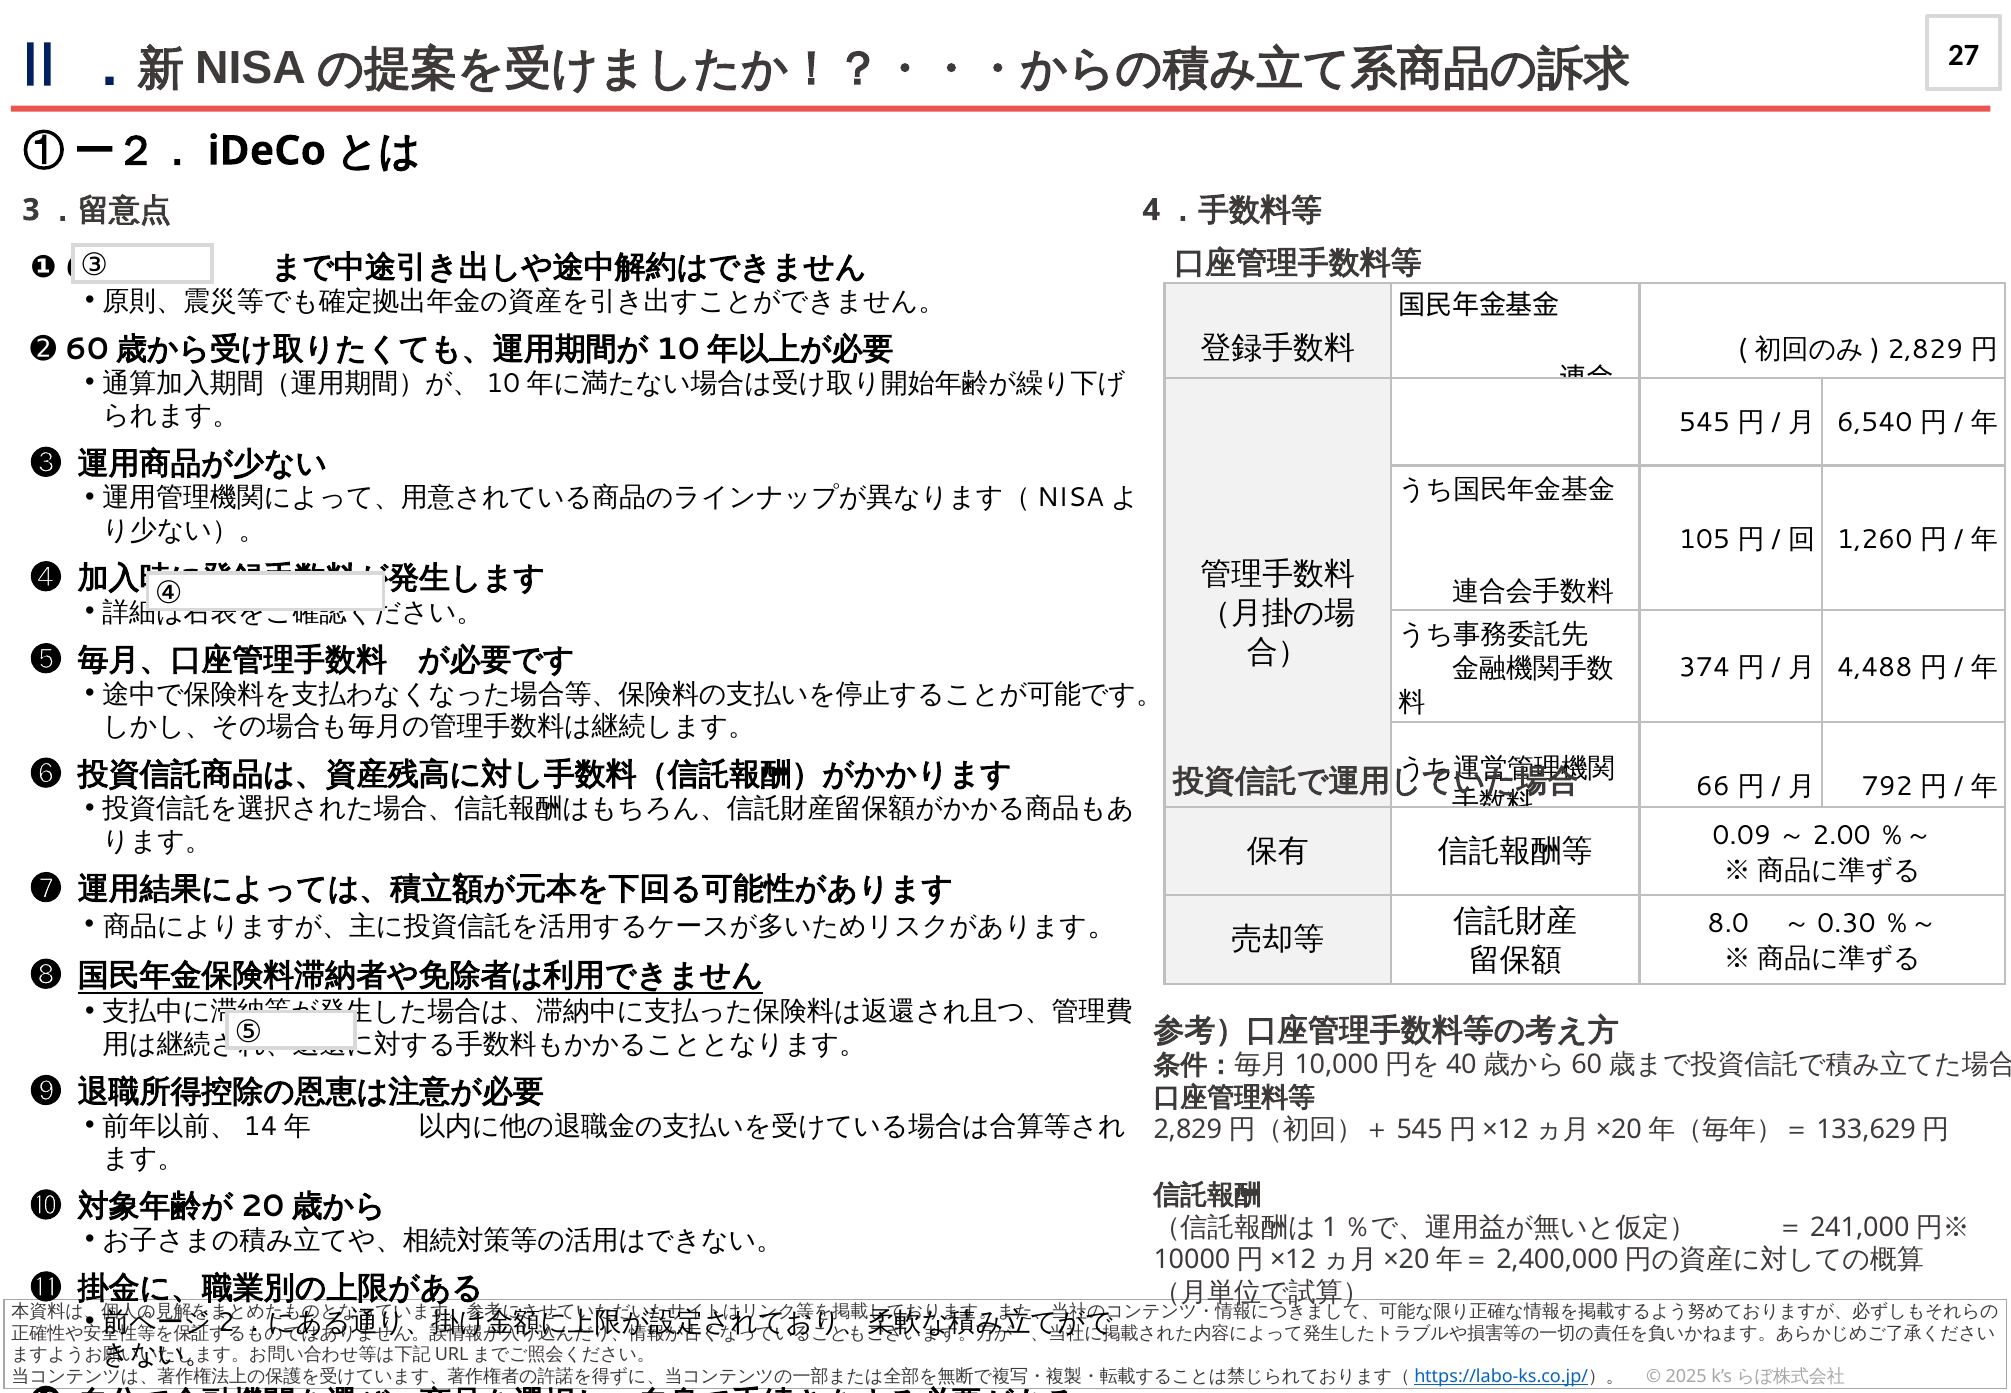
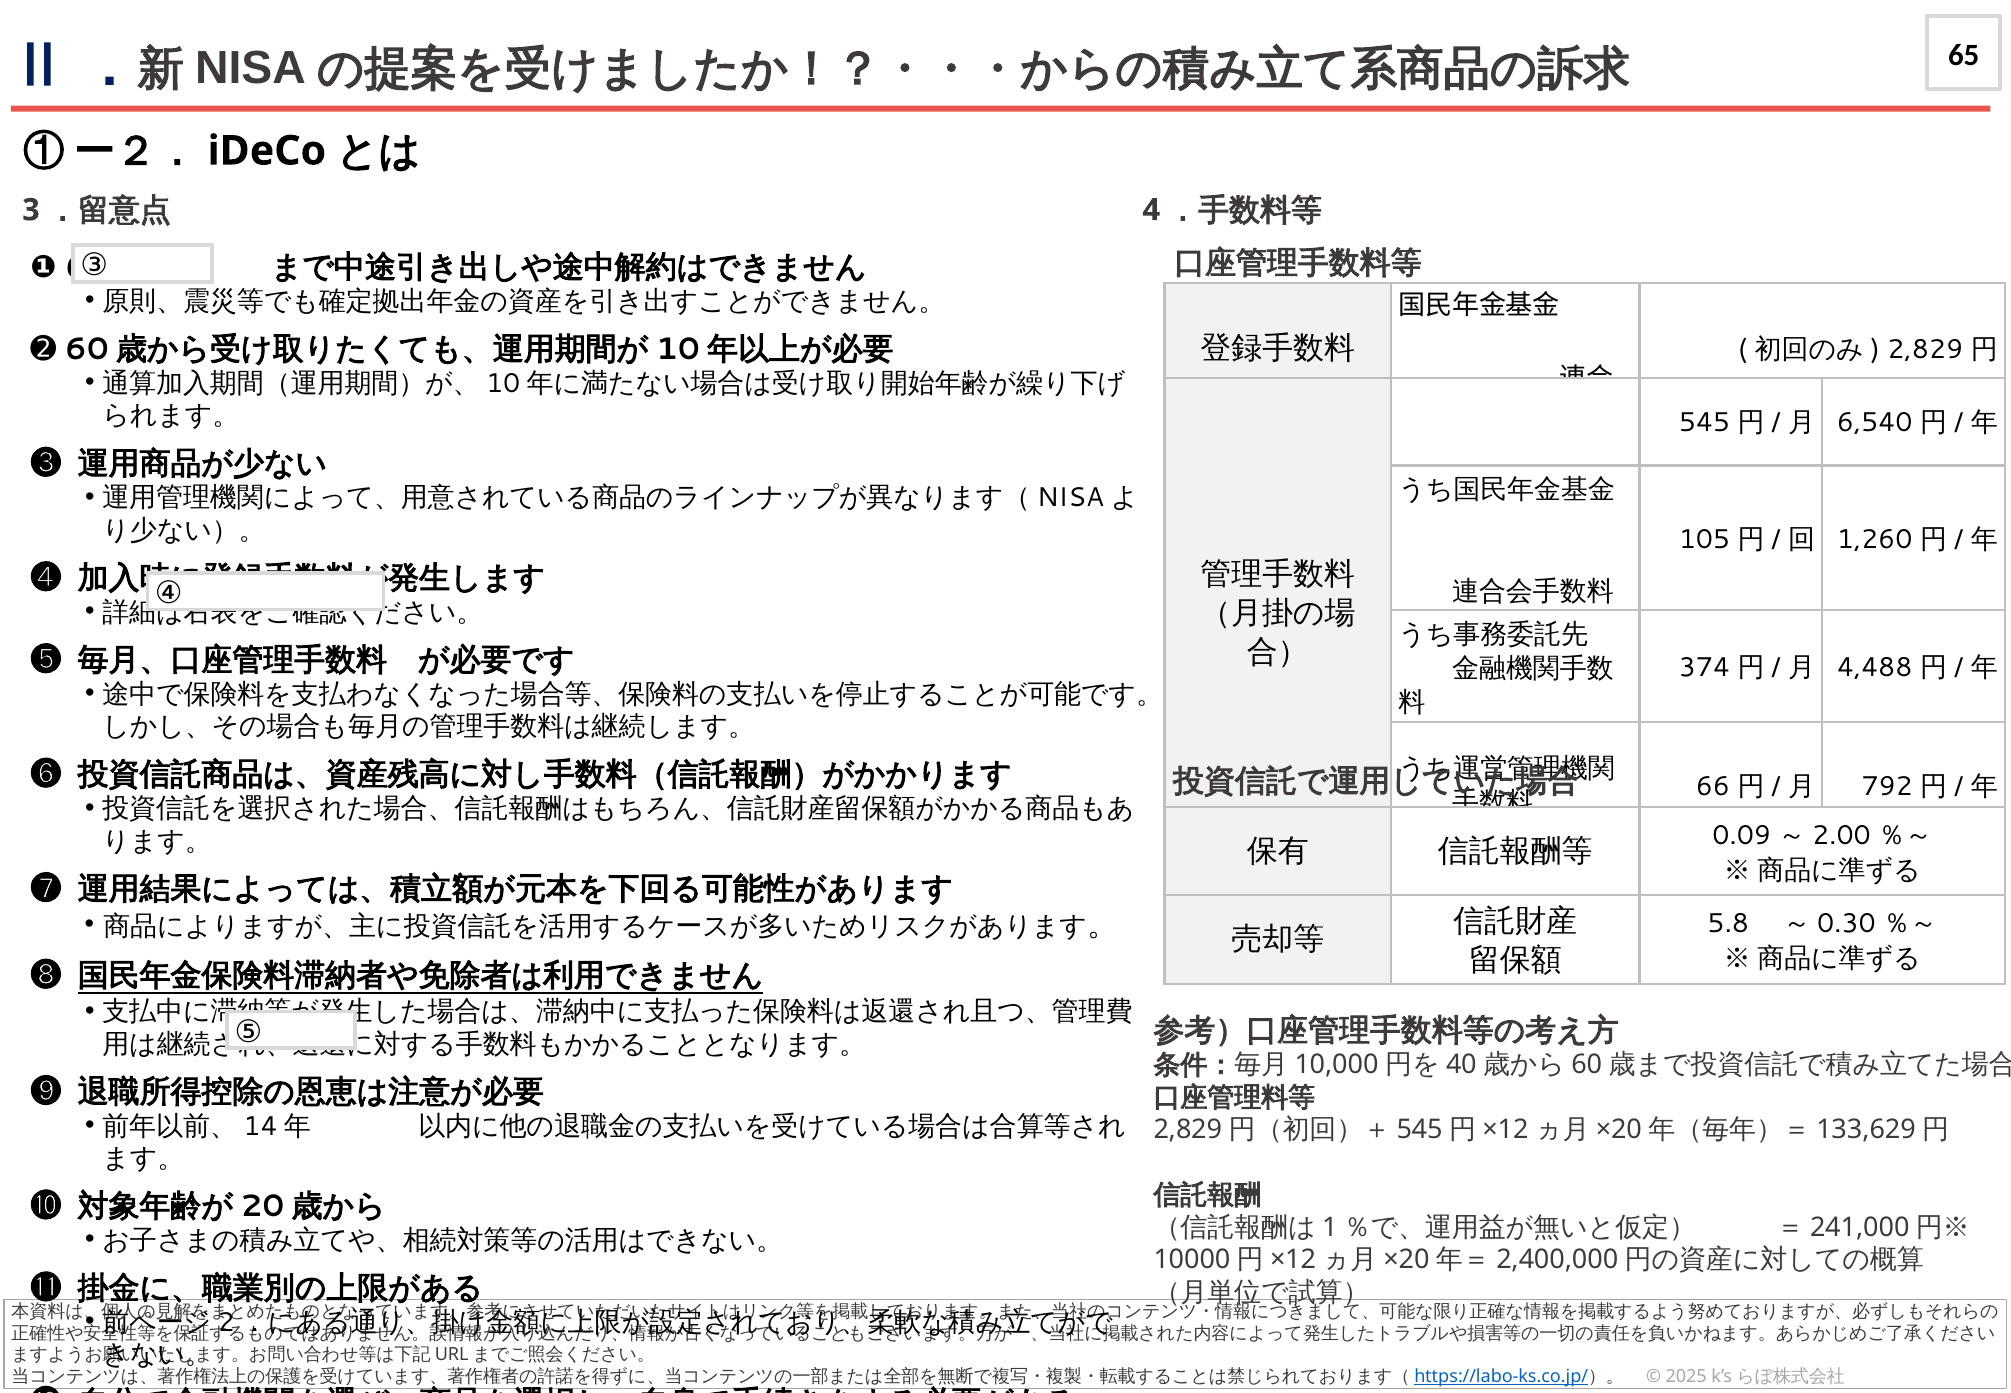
27: 27 -> 65 (1964, 55)
8.0: 8.0 -> 5.8 (1728, 923)
